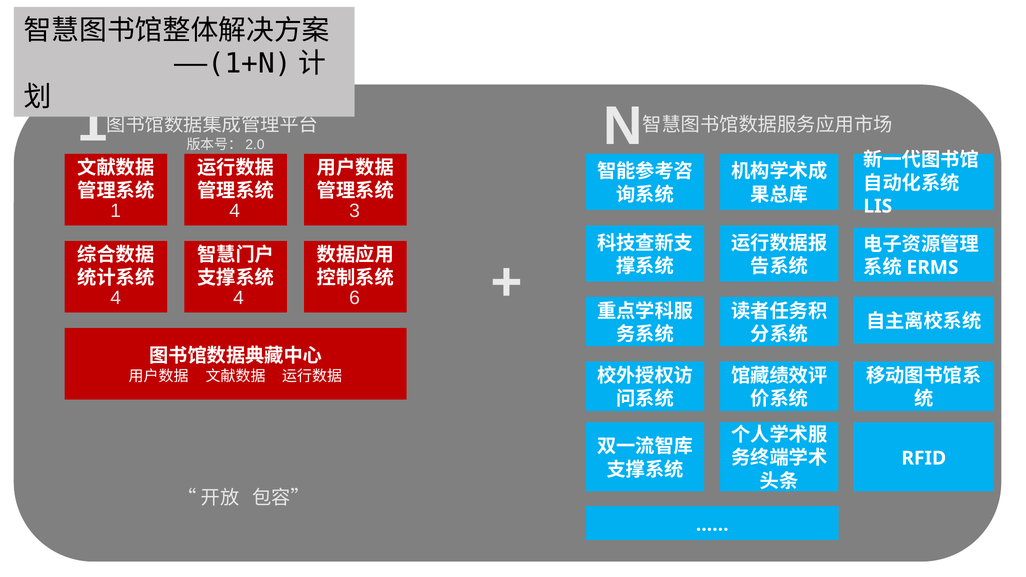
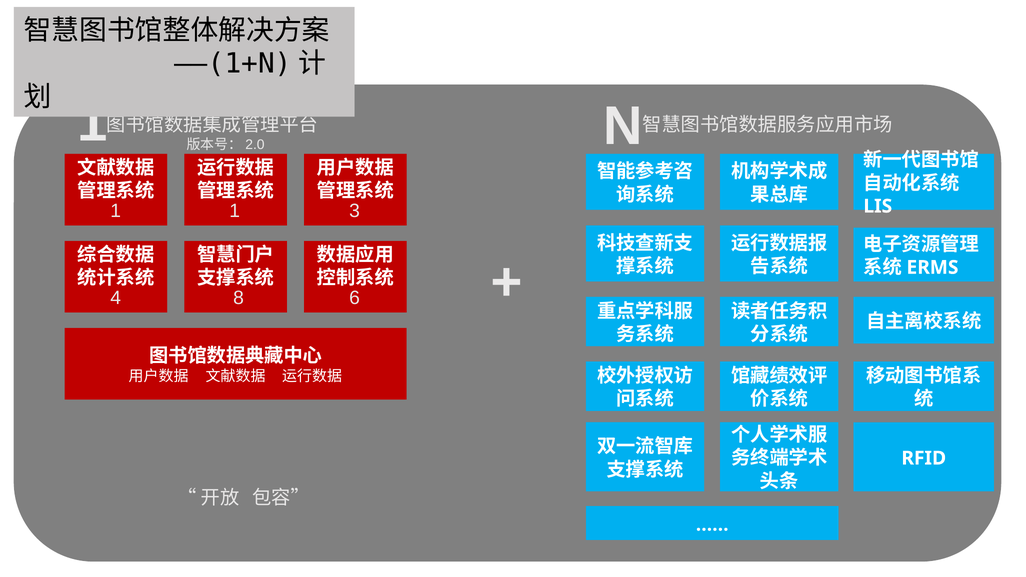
1 4: 4 -> 1 (235, 211)
4 4: 4 -> 8 (238, 298)
